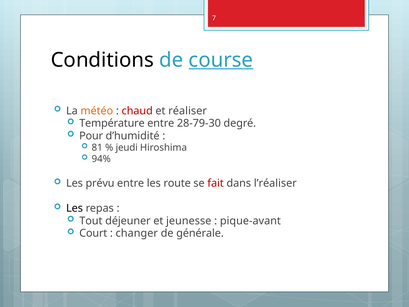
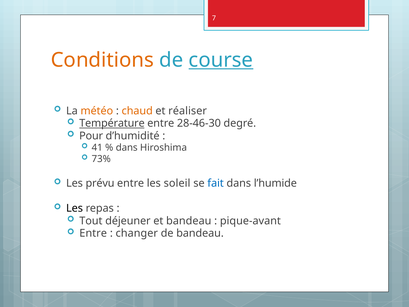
Conditions colour: black -> orange (102, 60)
chaud colour: red -> orange (137, 111)
Température underline: none -> present (112, 123)
28-79-30: 28-79-30 -> 28-46-30 (199, 123)
81: 81 -> 41 (97, 148)
jeudi: jeudi -> dans (127, 148)
94%: 94% -> 73% (101, 159)
route: route -> soleil (177, 183)
fait colour: red -> blue (216, 183)
l’réaliser: l’réaliser -> l’humide (275, 183)
et jeunesse: jeunesse -> bandeau (189, 221)
Court: Court -> Entre (93, 233)
de générale: générale -> bandeau (200, 233)
